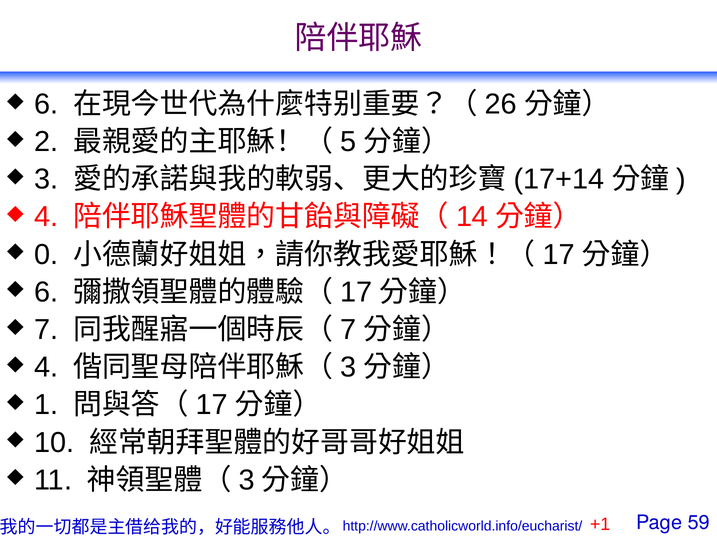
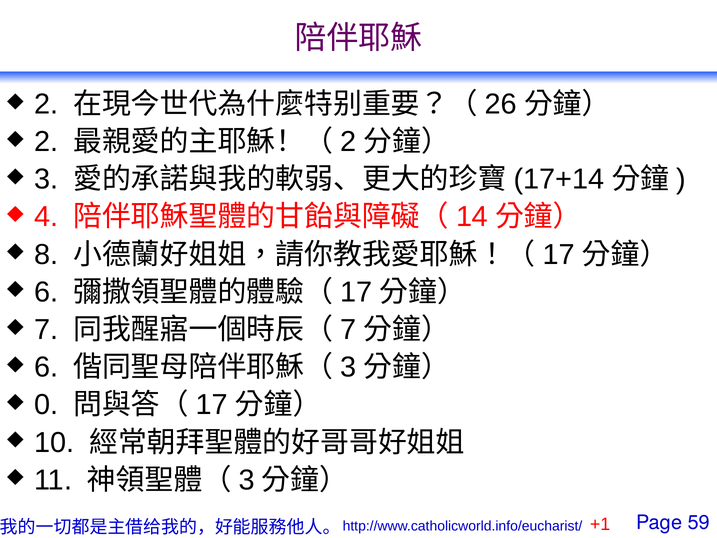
6: 6 -> 2 (46, 104)
5: 5 -> 2 (348, 142)
0: 0 -> 8 (46, 254)
4: 4 -> 6 (46, 367)
1: 1 -> 0 (46, 405)
